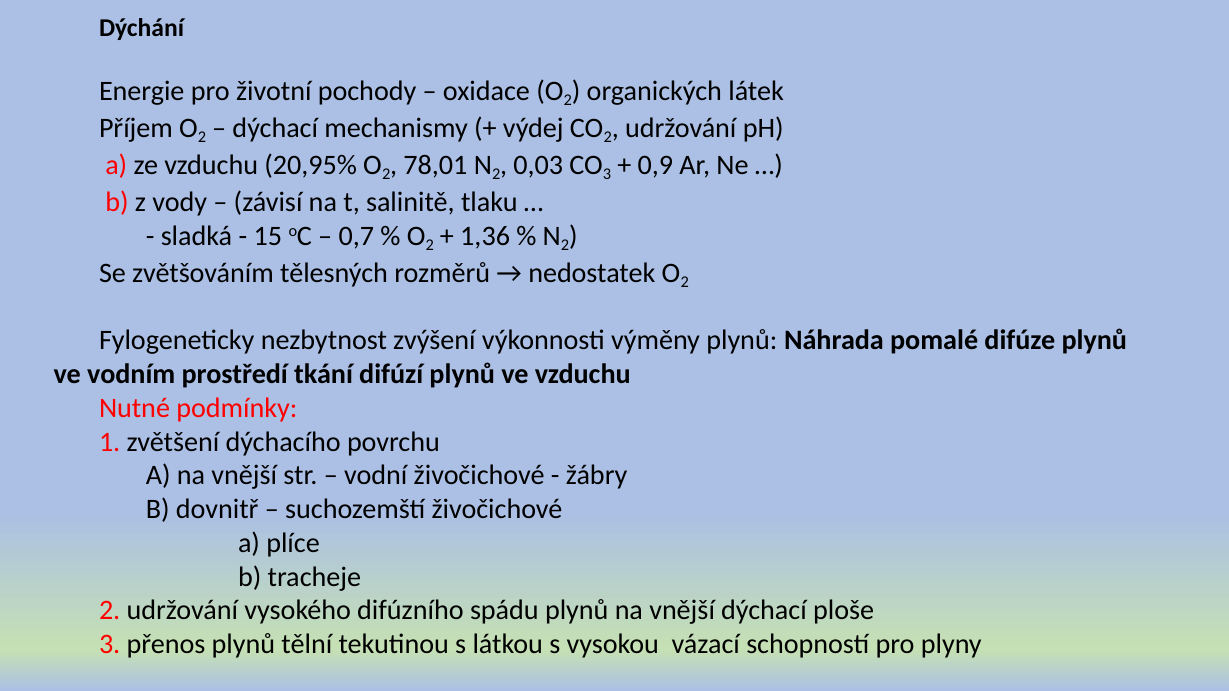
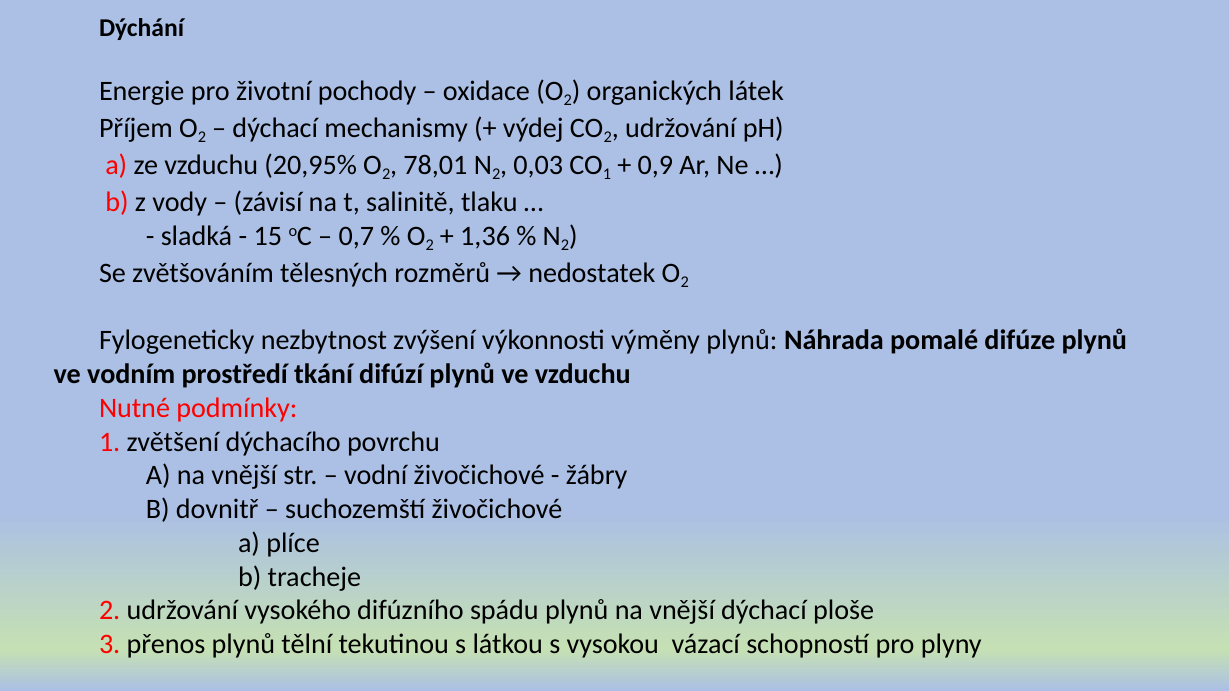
3: 3 -> 1 (607, 175)
